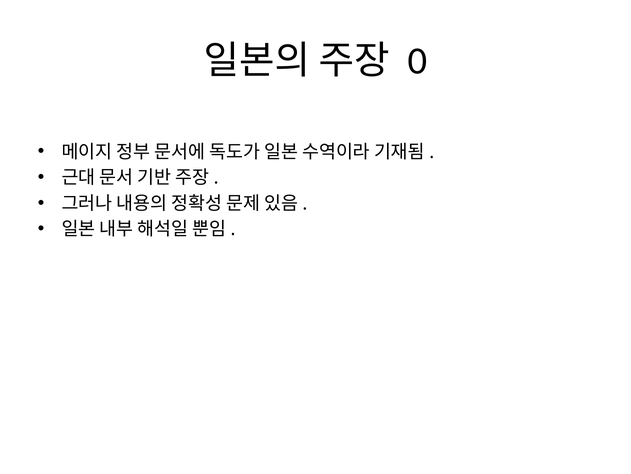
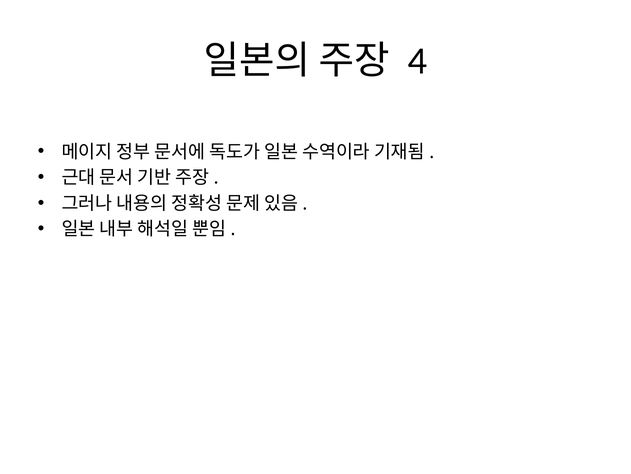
0: 0 -> 4 (417, 61)
